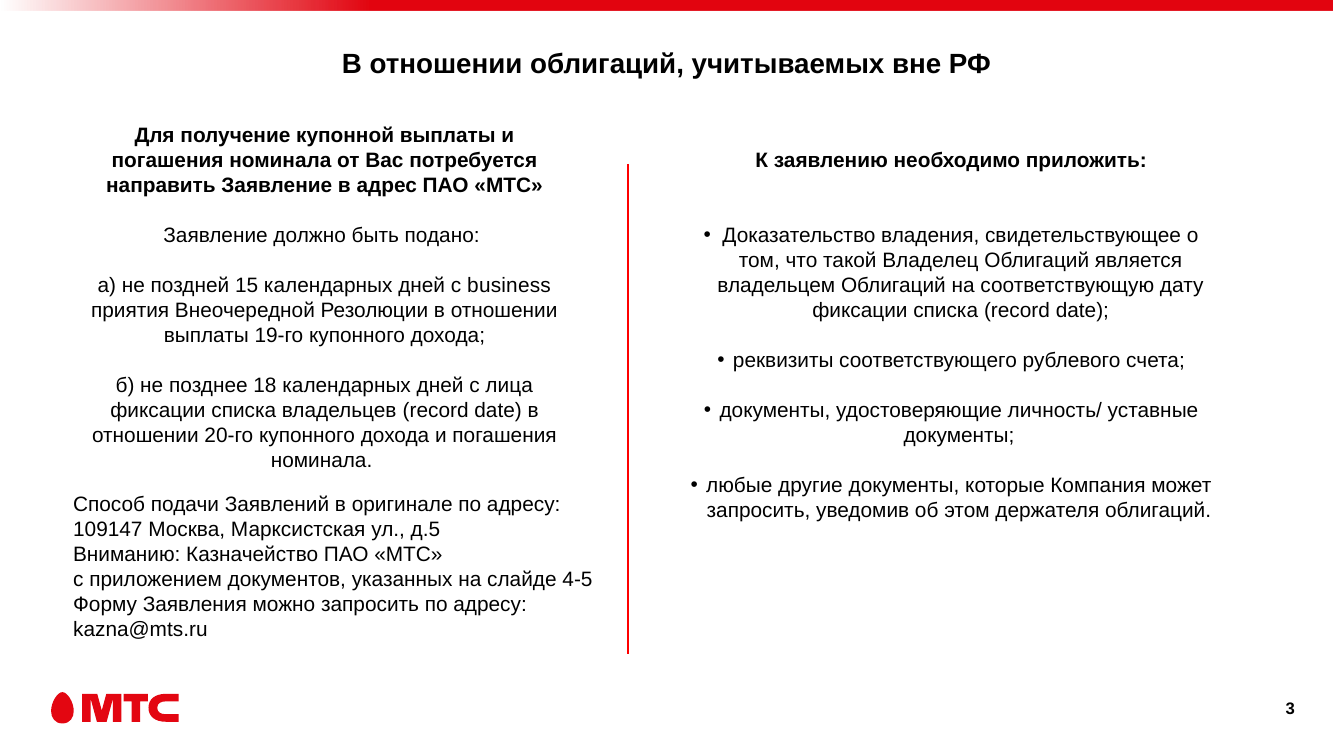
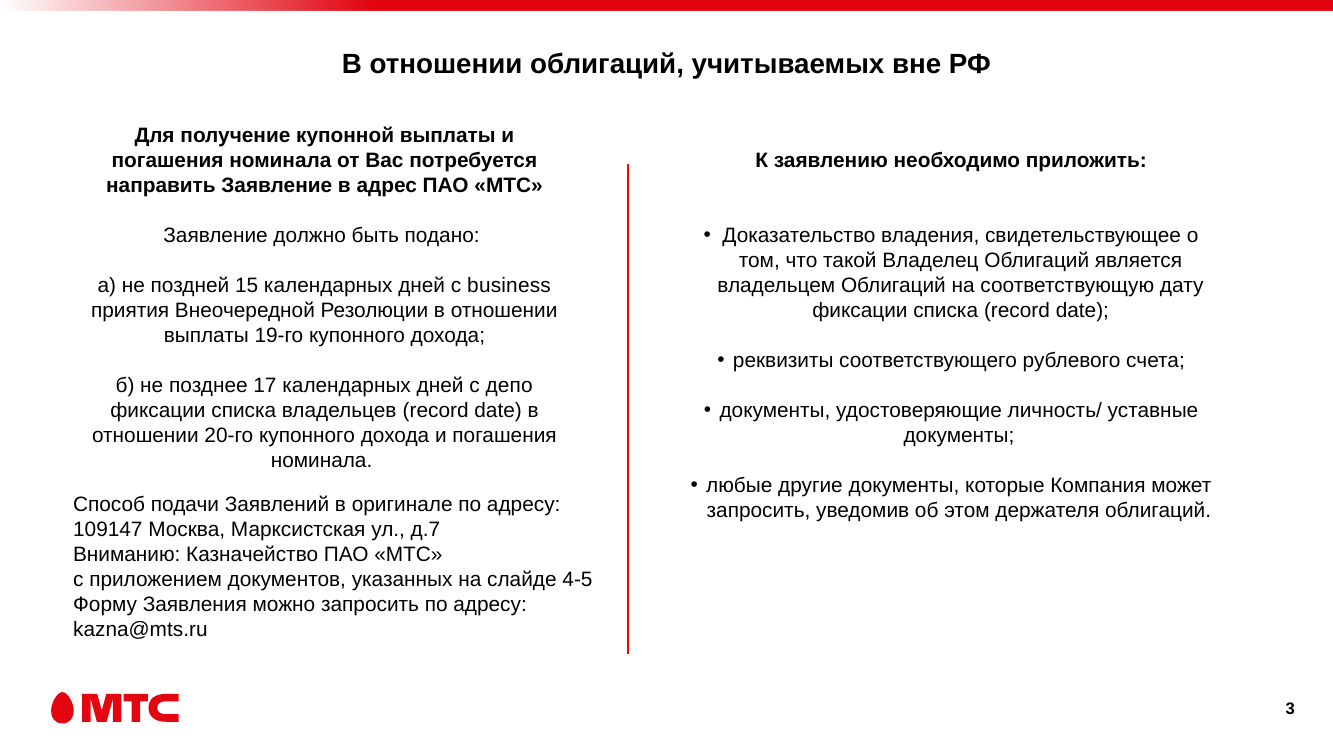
18: 18 -> 17 (265, 386)
лица: лица -> депо (509, 386)
д.5: д.5 -> д.7 (425, 529)
